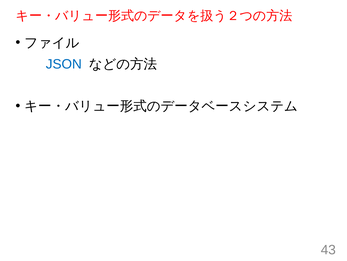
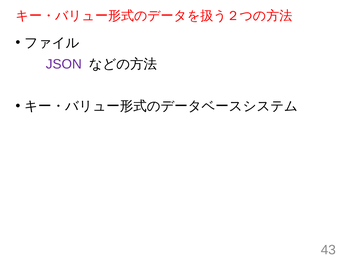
JSON colour: blue -> purple (64, 64)
